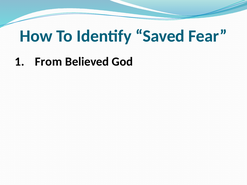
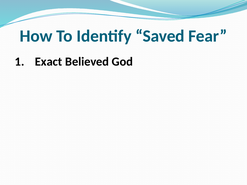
From: From -> Exact (49, 62)
